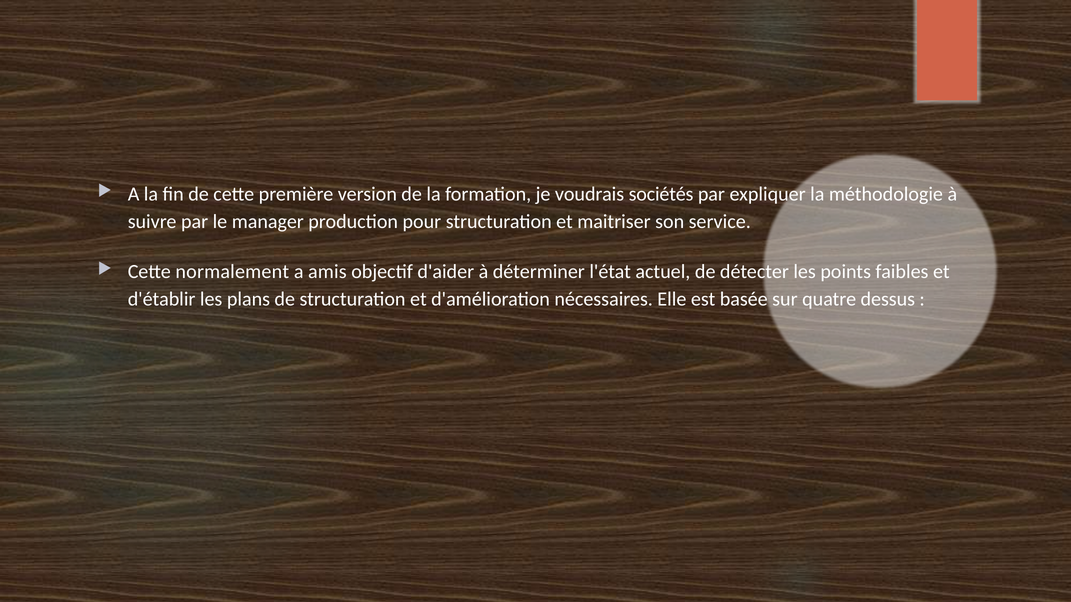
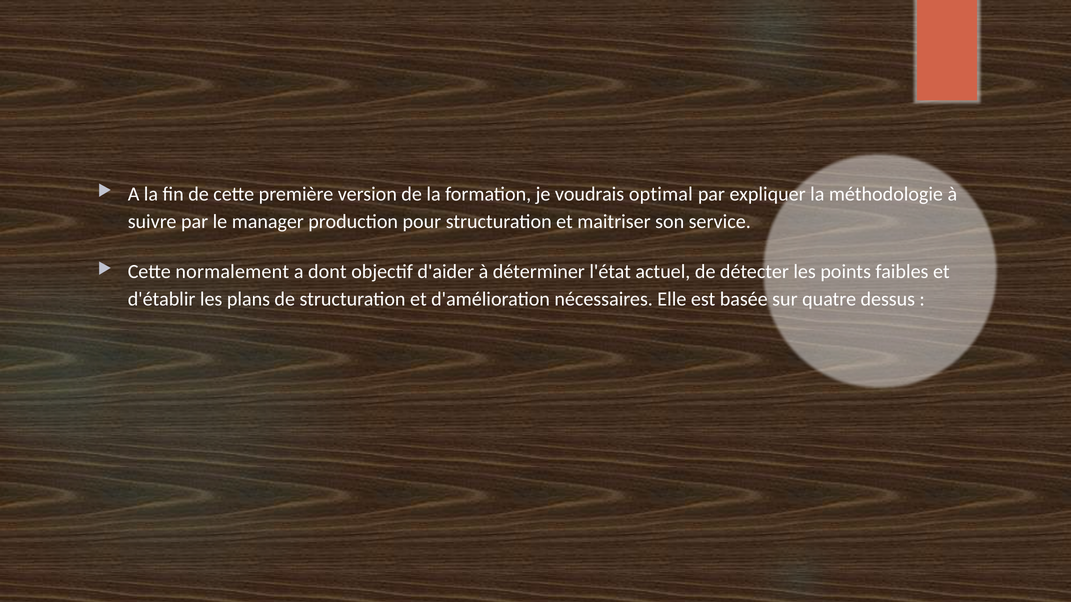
sociétés: sociétés -> optimal (661, 194)
amis: amis -> dont (327, 272)
